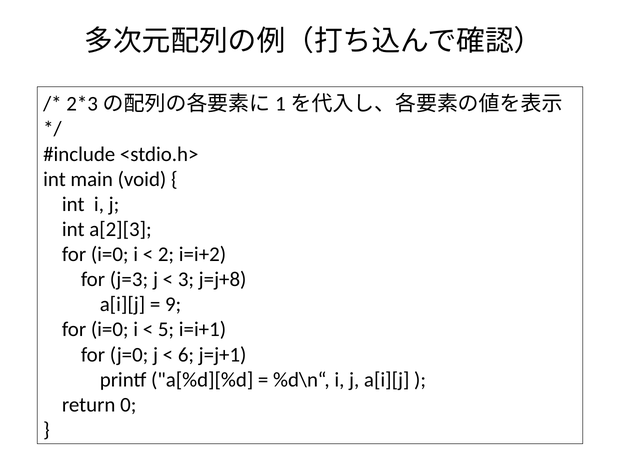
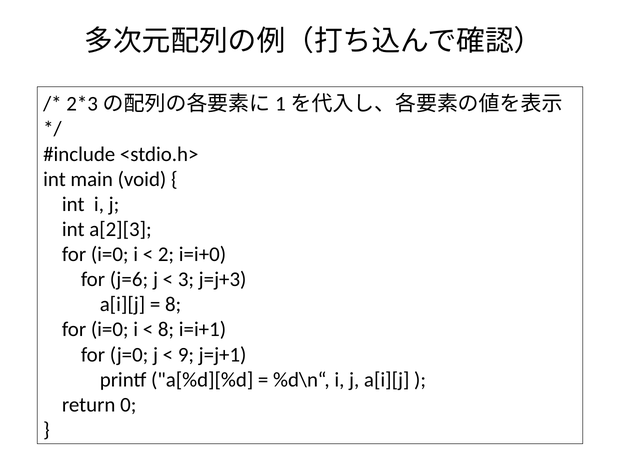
i=i+2: i=i+2 -> i=i+0 (202, 255)
j=3: j=3 -> j=6 (129, 280)
j=j+8: j=j+8 -> j=j+3 (223, 280)
9: 9 -> 8 (173, 305)
5: 5 -> 8 (166, 330)
6: 6 -> 9 (186, 355)
